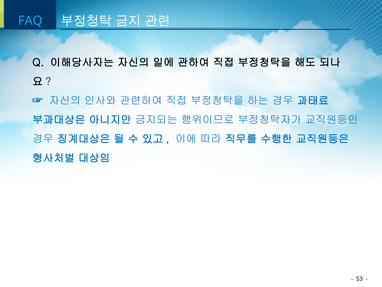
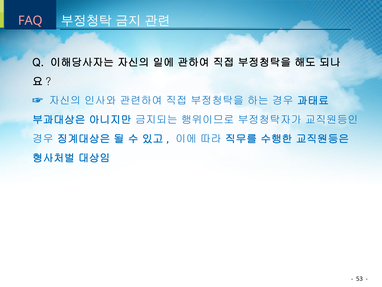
FAQ colour: light blue -> pink (30, 21)
